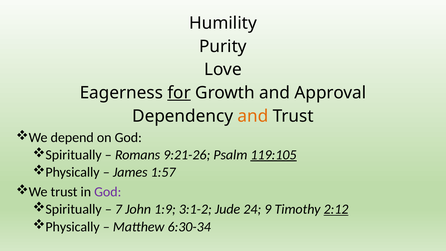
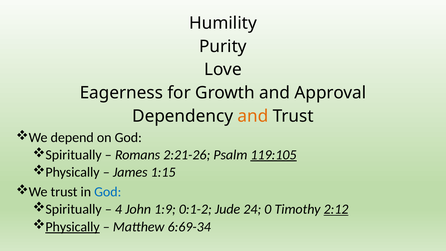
for underline: present -> none (179, 93)
9:21-26: 9:21-26 -> 2:21-26 (187, 155)
1:57: 1:57 -> 1:15 (163, 172)
God colour: purple -> blue (108, 192)
7: 7 -> 4 (118, 209)
3:1-2: 3:1-2 -> 0:1-2 (195, 209)
9: 9 -> 0 (268, 209)
Physically underline: none -> present (73, 227)
6:30-34: 6:30-34 -> 6:69-34 (189, 227)
